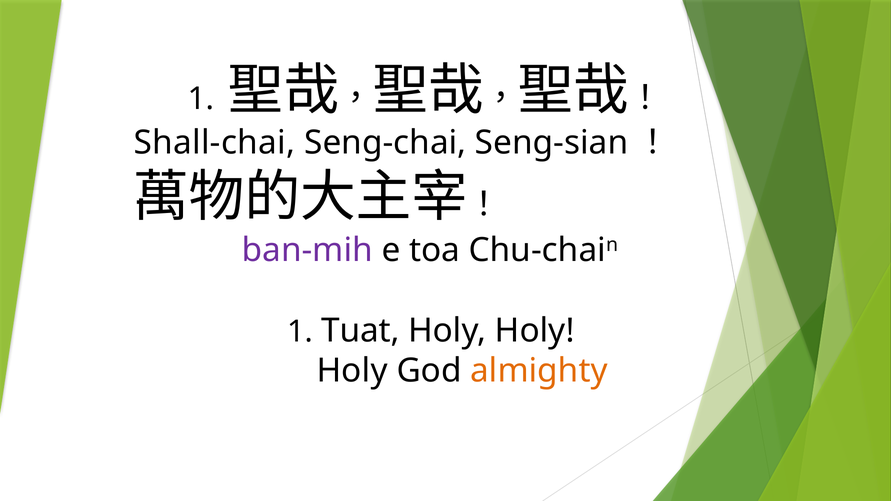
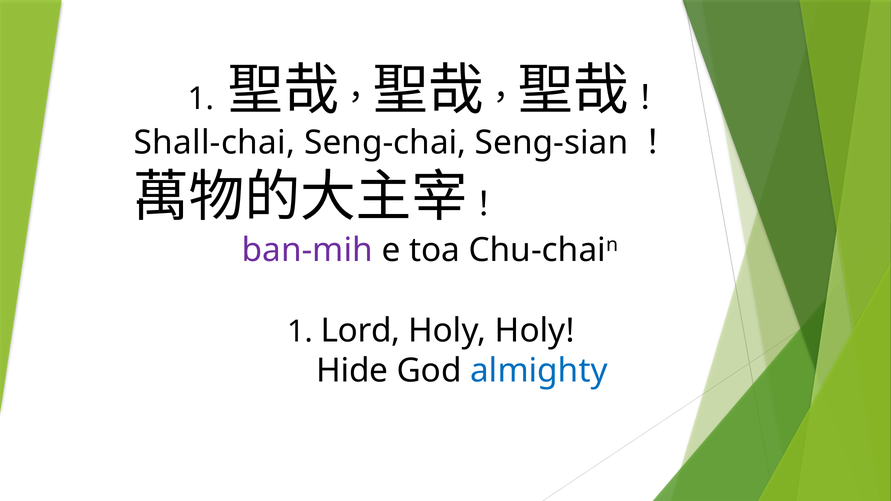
Tuat: Tuat -> Lord (360, 331)
Holy: Holy -> Hide (352, 371)
almighty colour: orange -> blue (539, 371)
